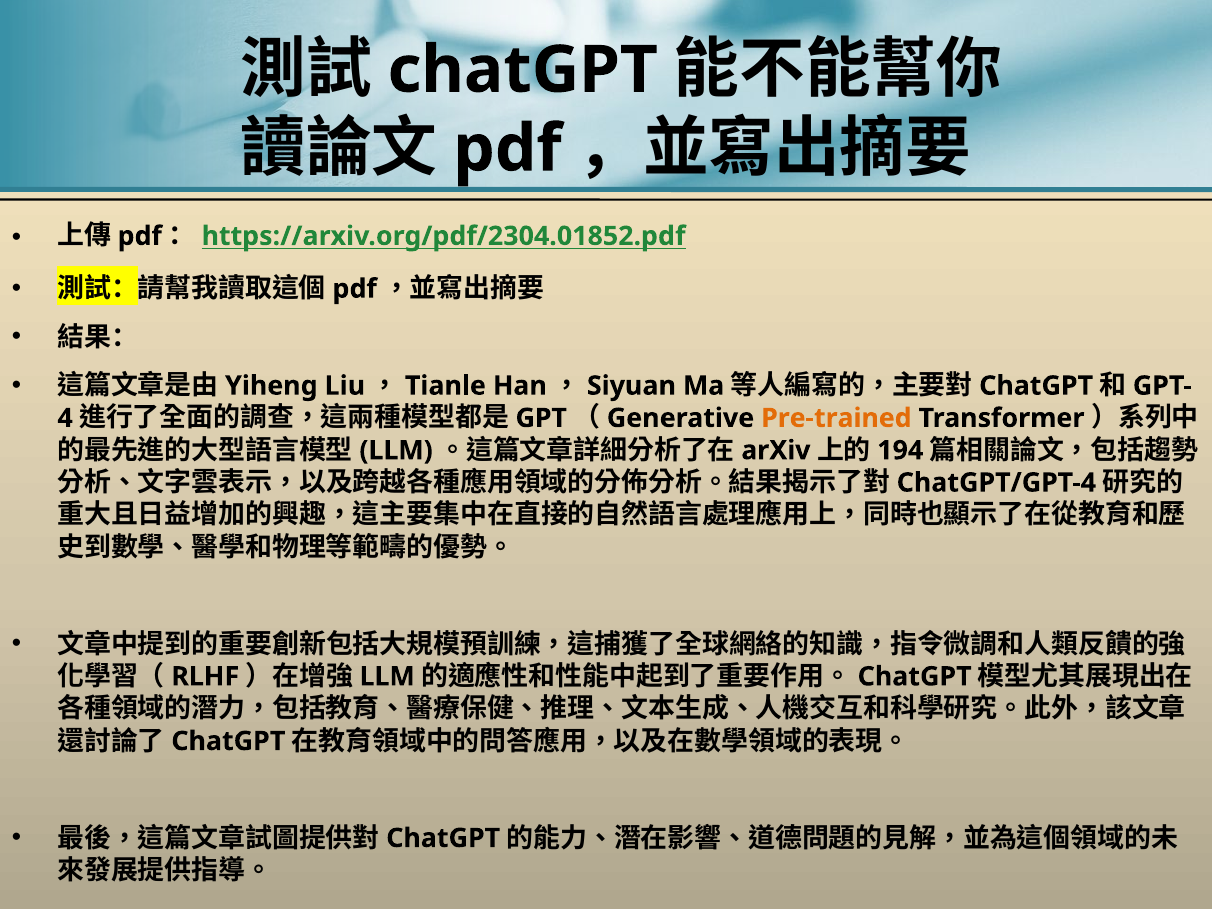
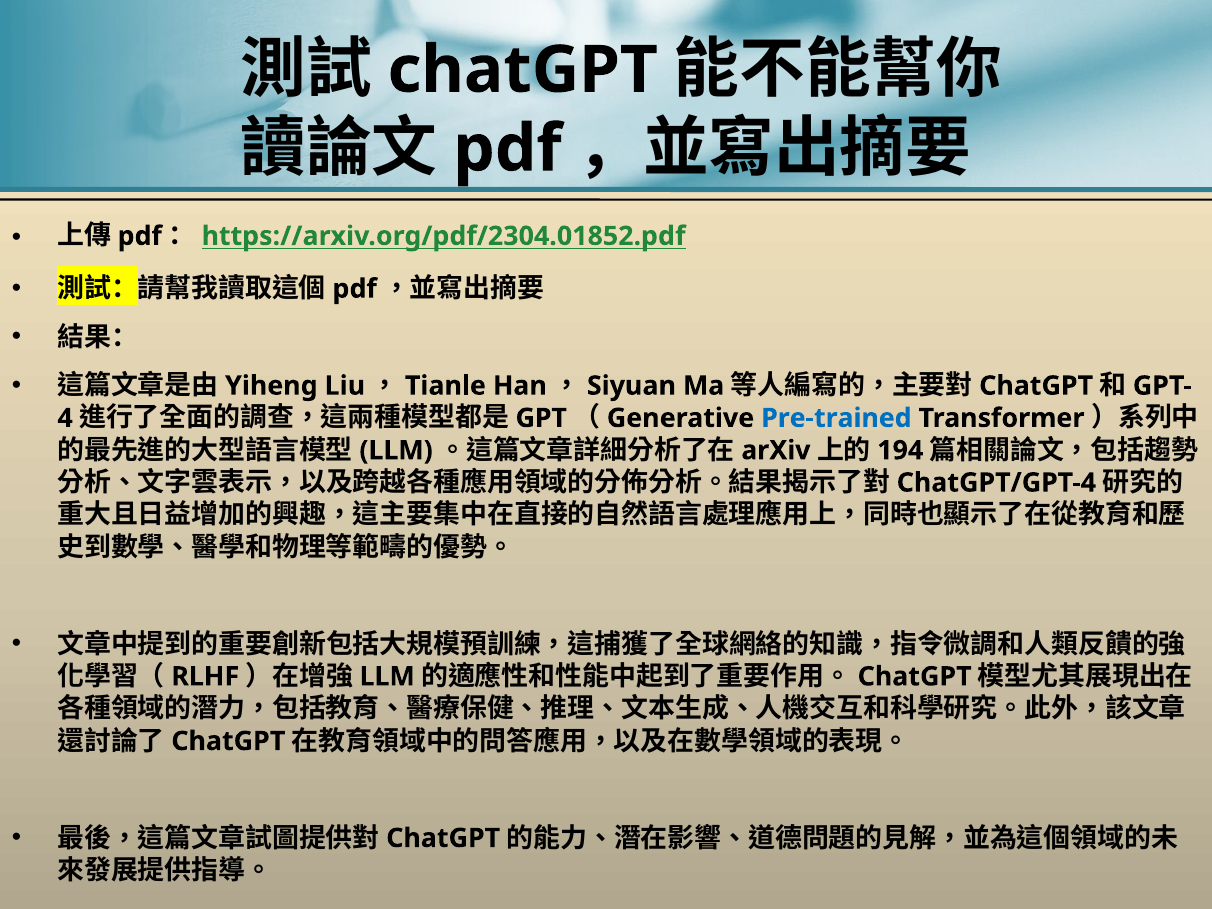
Pre-trained colour: orange -> blue (836, 418)
